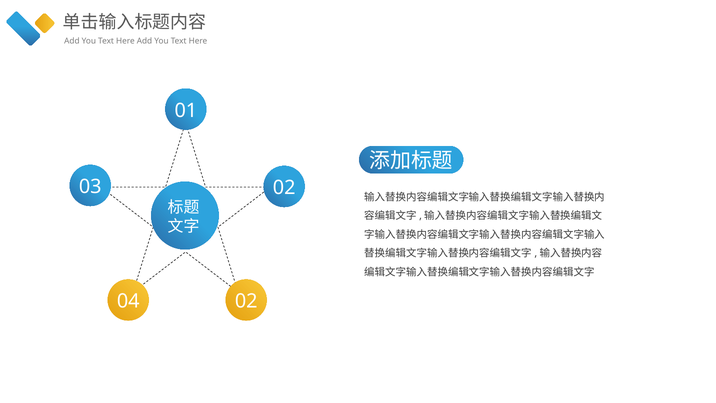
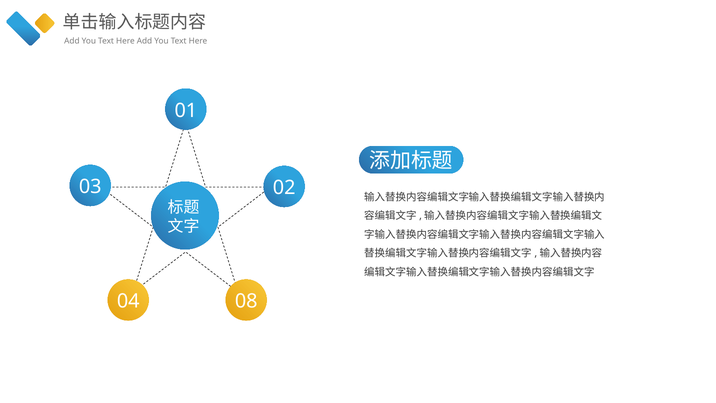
04 02: 02 -> 08 (246, 301)
